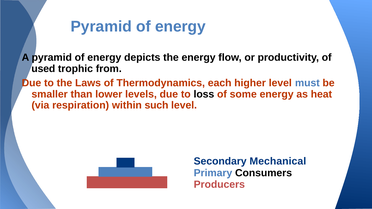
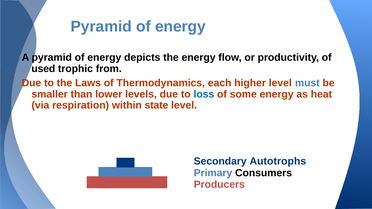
loss colour: black -> blue (204, 94)
such: such -> state (156, 105)
Mechanical: Mechanical -> Autotrophs (278, 161)
